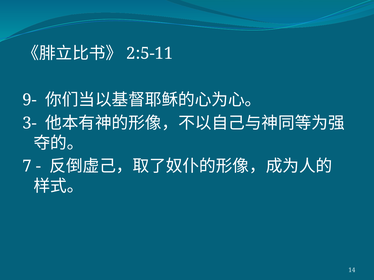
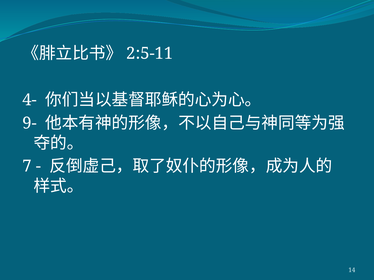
9-: 9- -> 4- (30, 100)
3-: 3- -> 9- (30, 123)
